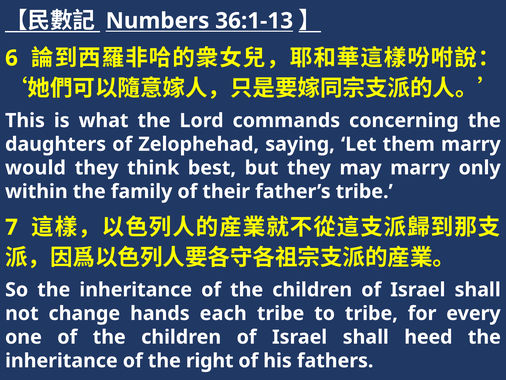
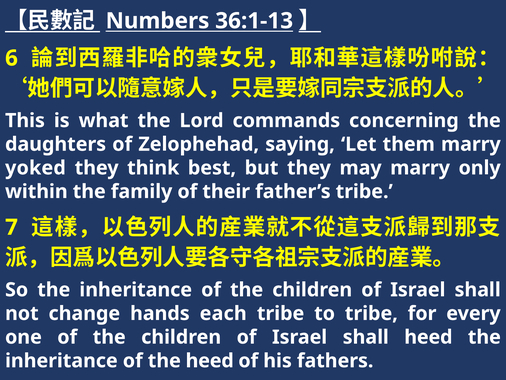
would: would -> yoked (35, 168)
the right: right -> heed (210, 360)
